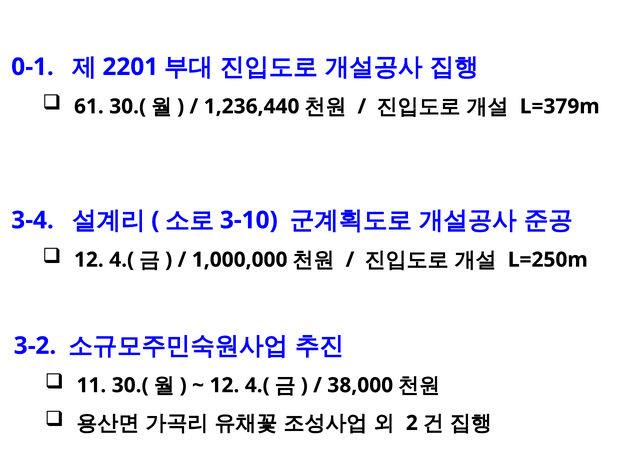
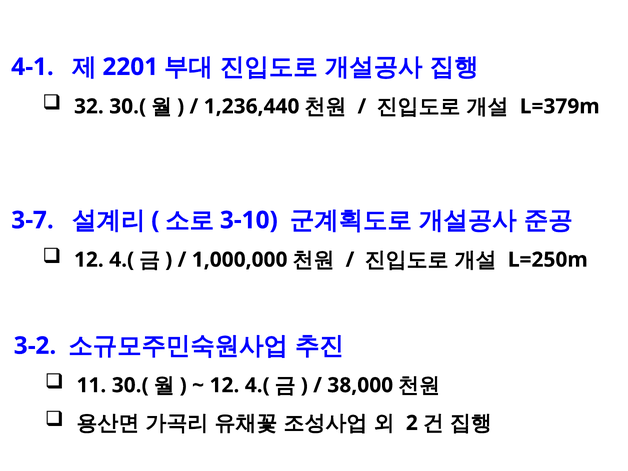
0-1: 0-1 -> 4-1 (32, 67)
61: 61 -> 32 (89, 106)
3-4: 3-4 -> 3-7 (32, 220)
